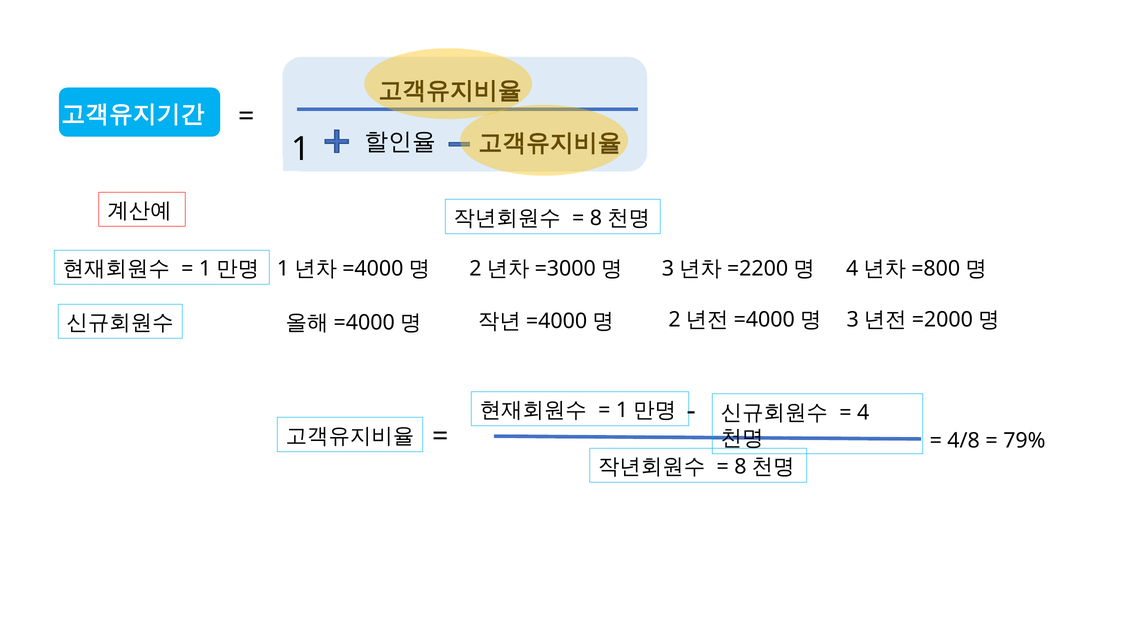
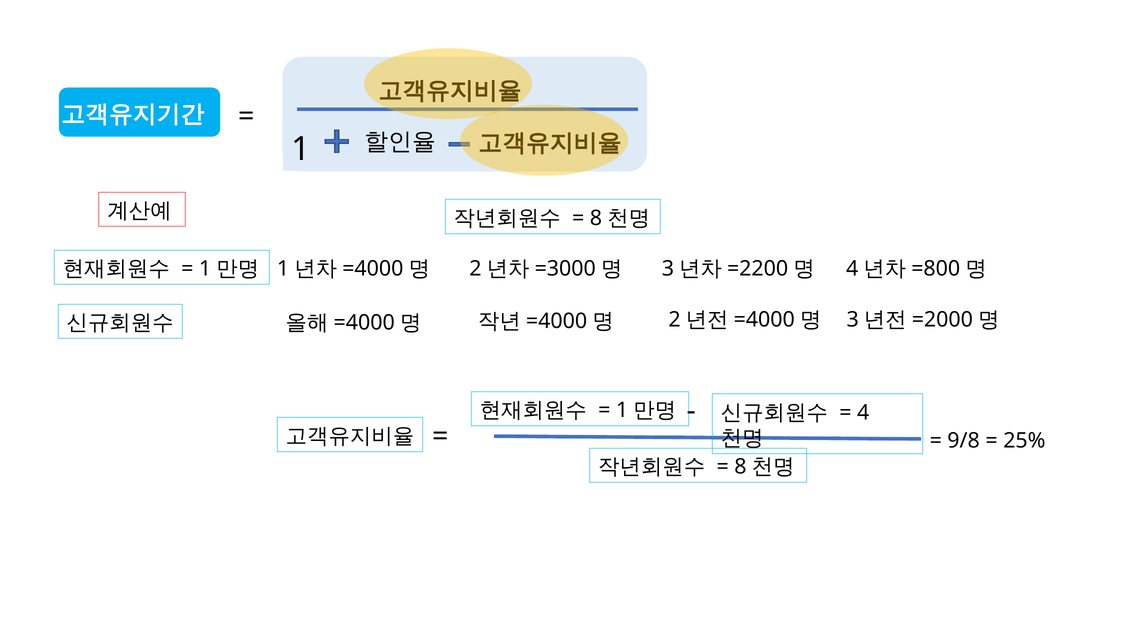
4/8: 4/8 -> 9/8 (964, 440)
79%: 79% -> 25% (1024, 440)
